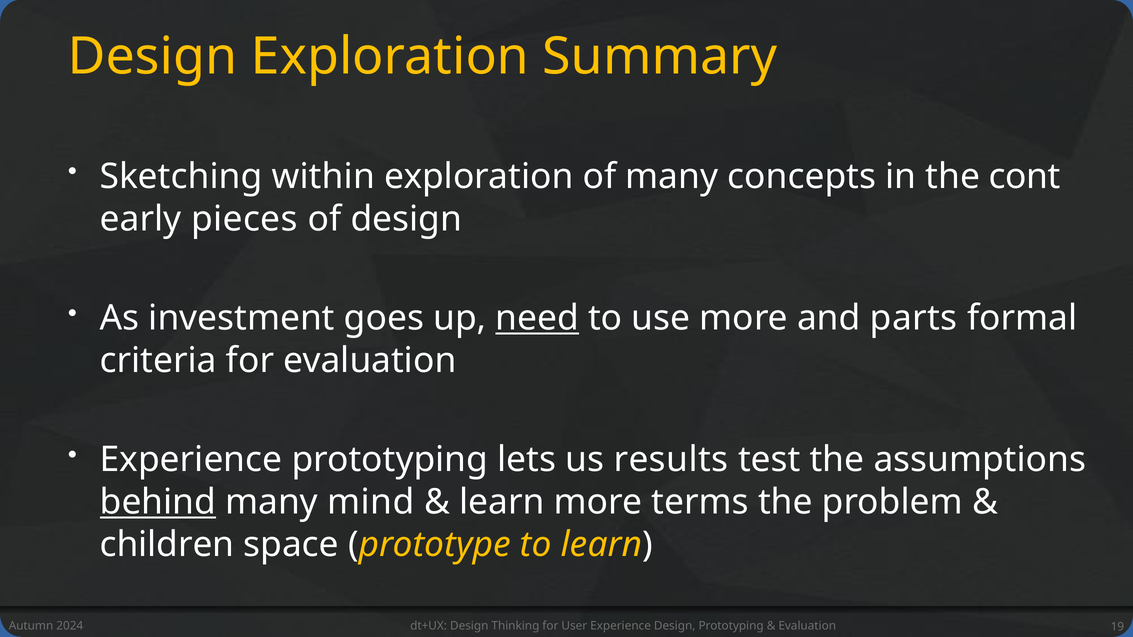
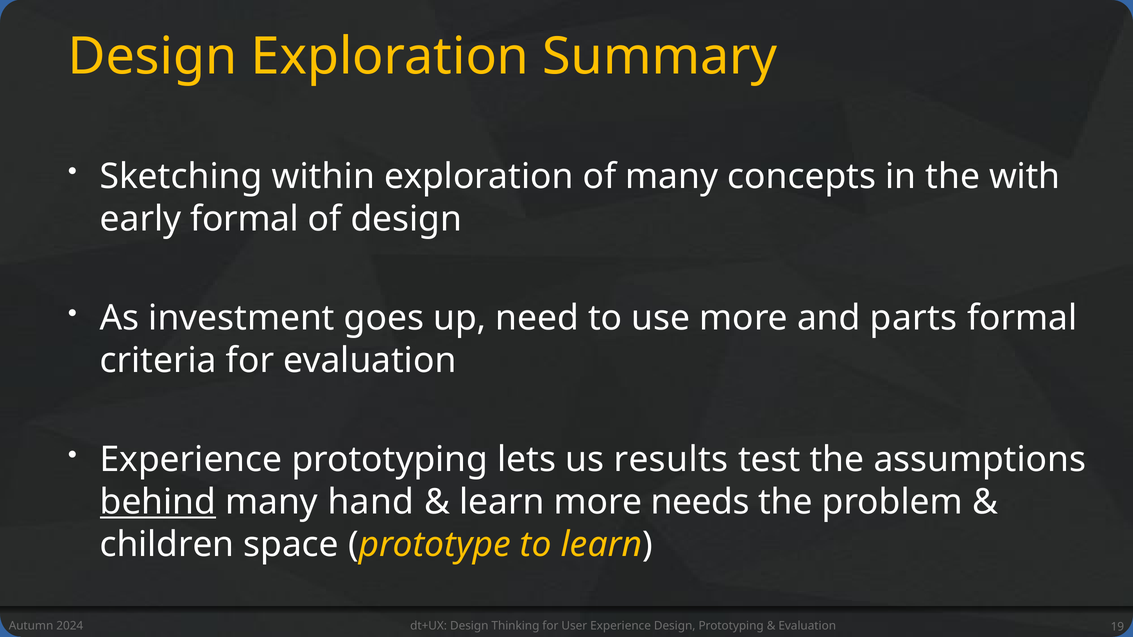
cont: cont -> with (1025, 177)
early pieces: pieces -> formal (245, 219)
need underline: present -> none (537, 318)
mind: mind -> hand (371, 502)
terms: terms -> needs (700, 502)
